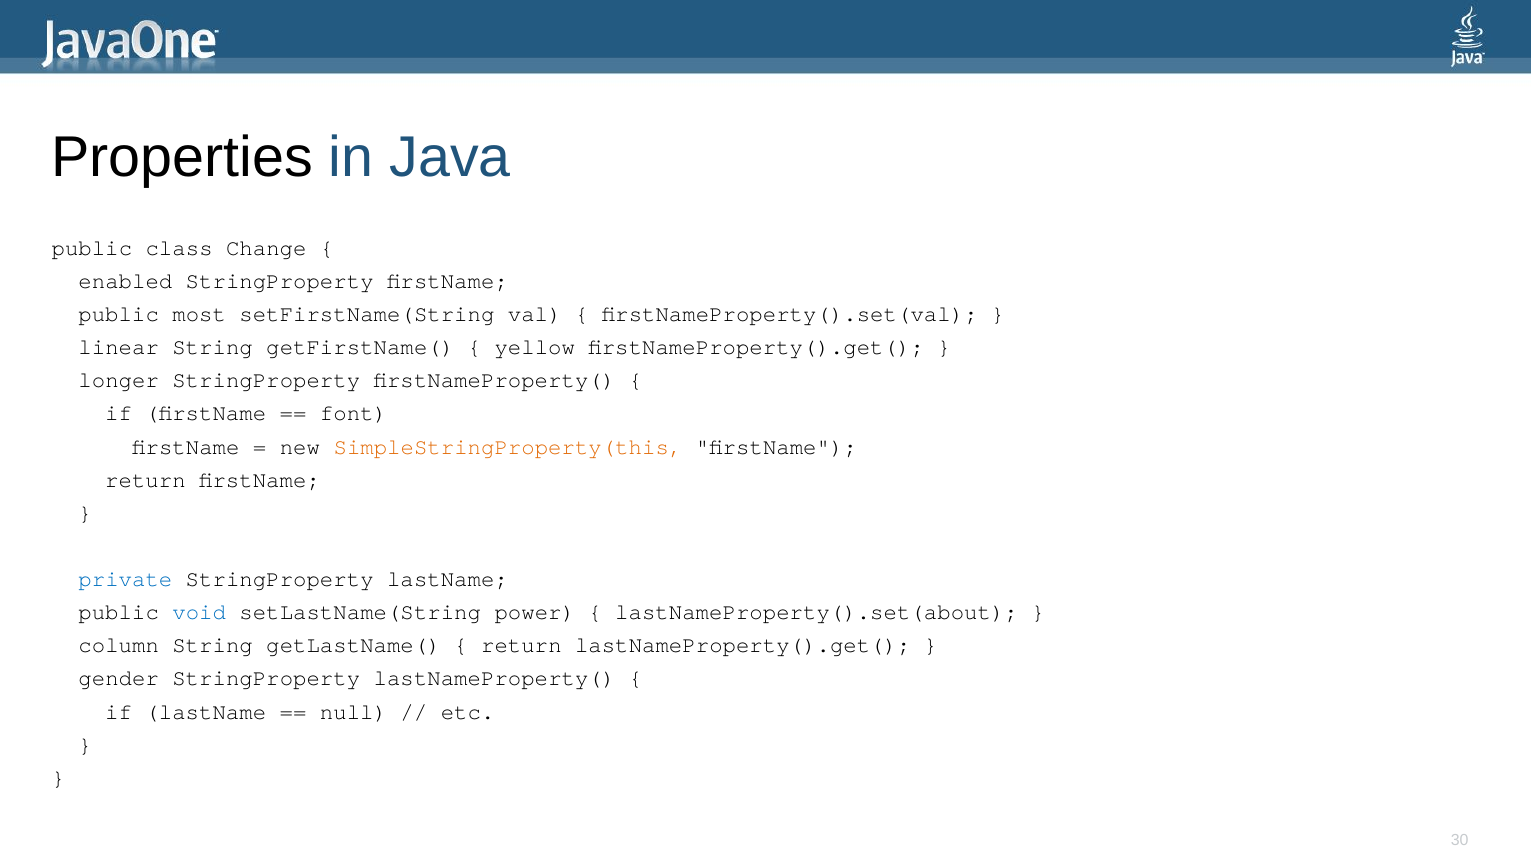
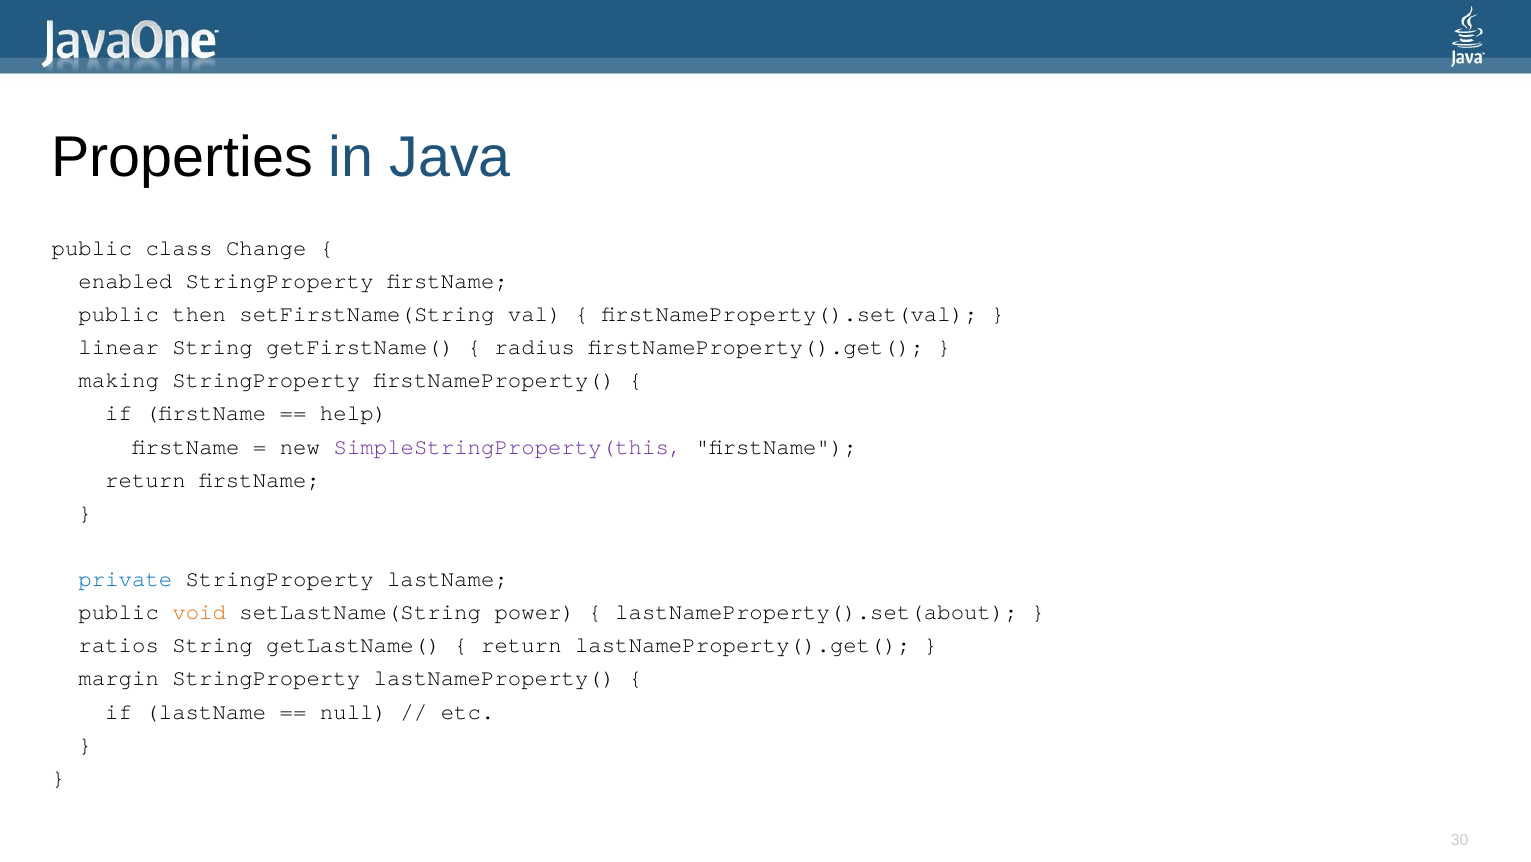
most: most -> then (199, 314)
yellow: yellow -> radius (535, 347)
longer: longer -> making (119, 380)
font: font -> help (354, 413)
SimpleStringProperty(this colour: orange -> purple (508, 446)
void colour: blue -> orange (199, 612)
column: column -> ratios (119, 645)
gender: gender -> margin (119, 678)
